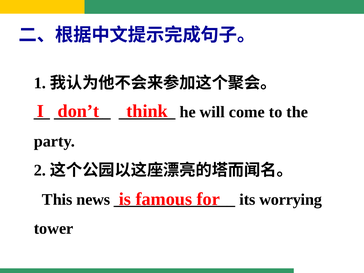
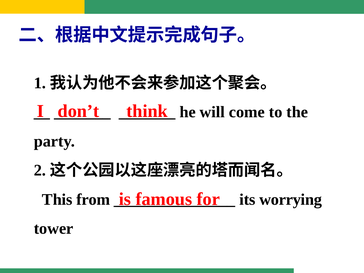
news: news -> from (93, 199)
